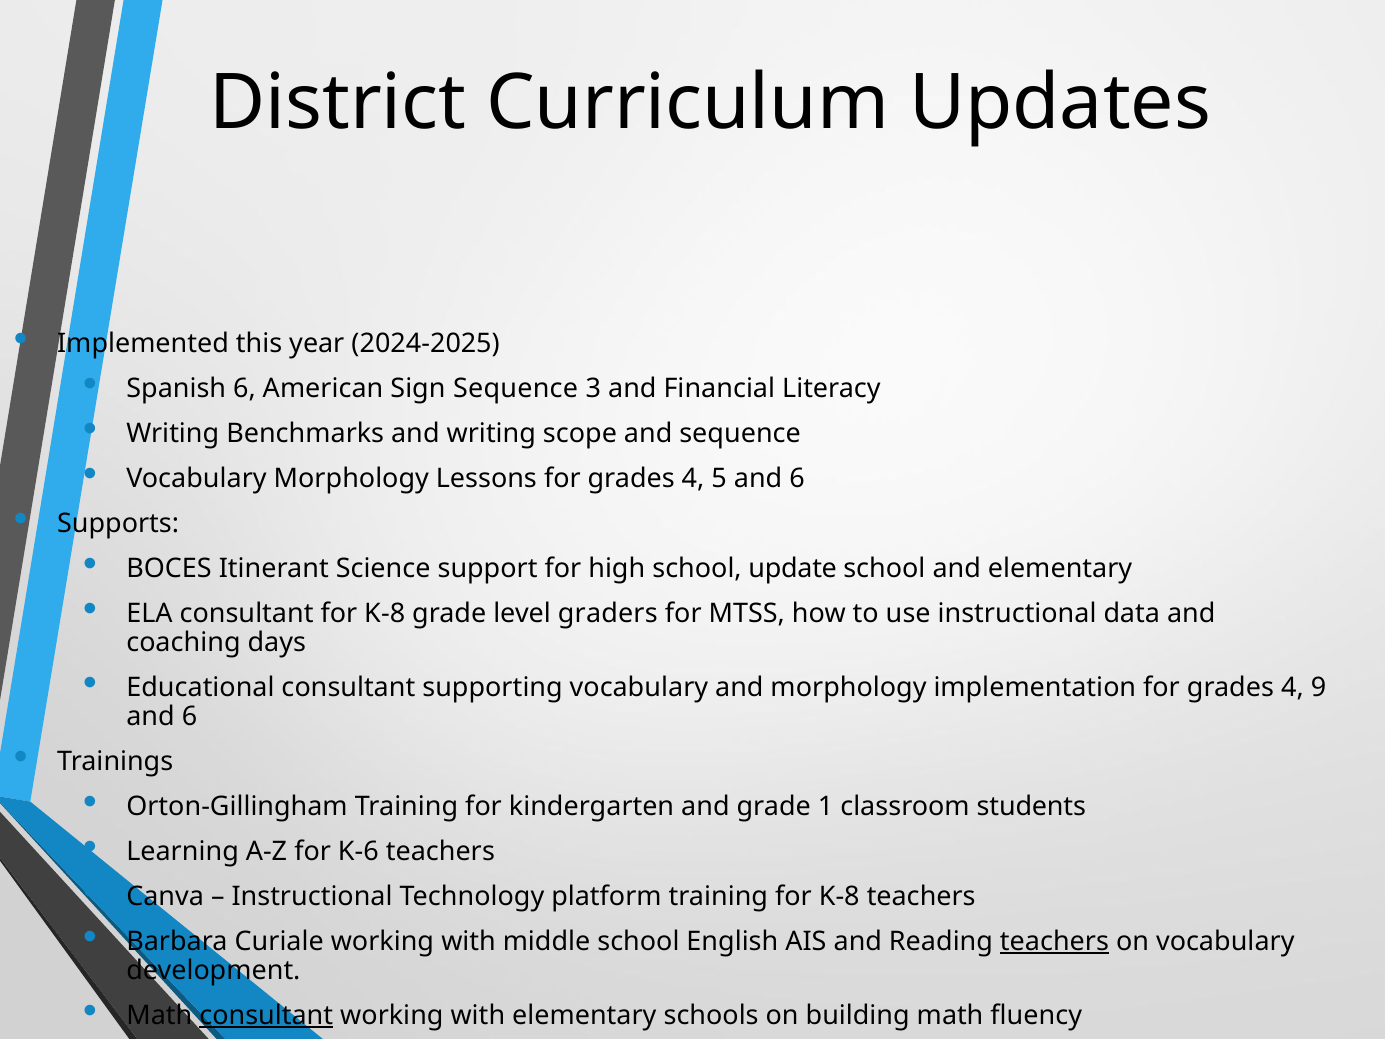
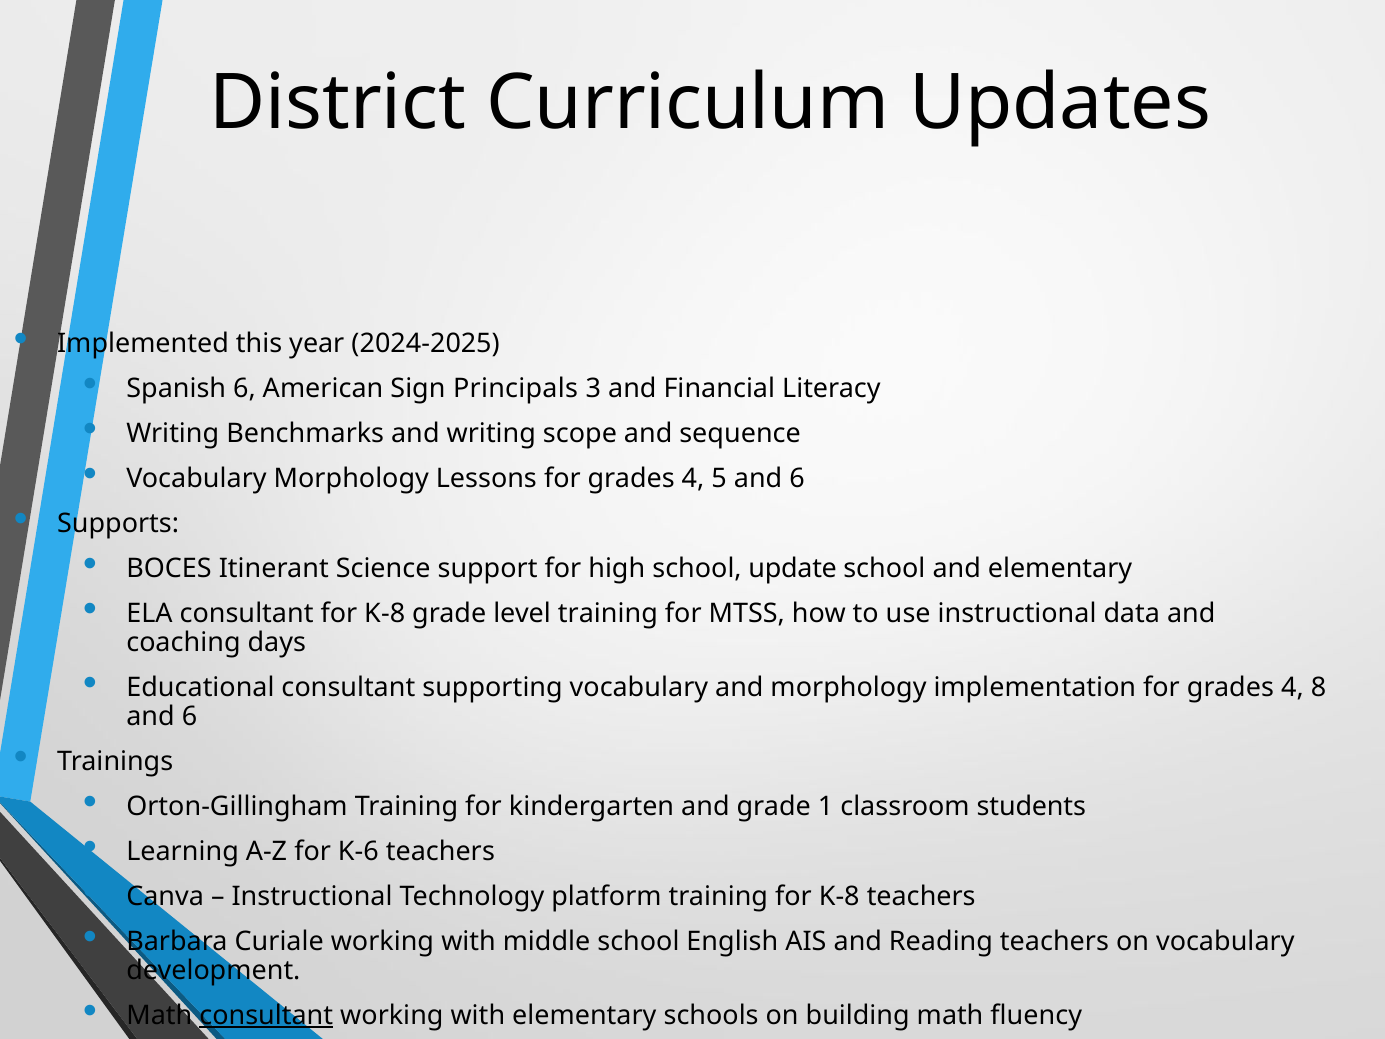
Sign Sequence: Sequence -> Principals (516, 388)
level graders: graders -> training (608, 613)
9: 9 -> 8 (1318, 687)
teachers underline: present -> none (1054, 941)
